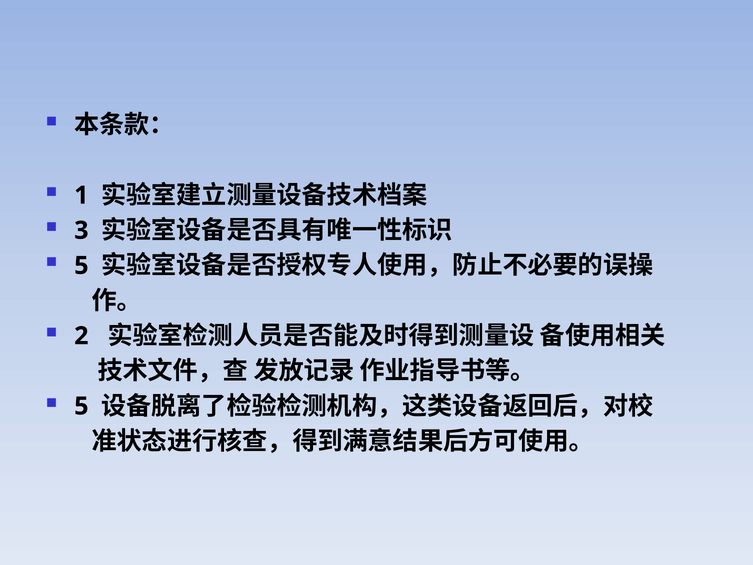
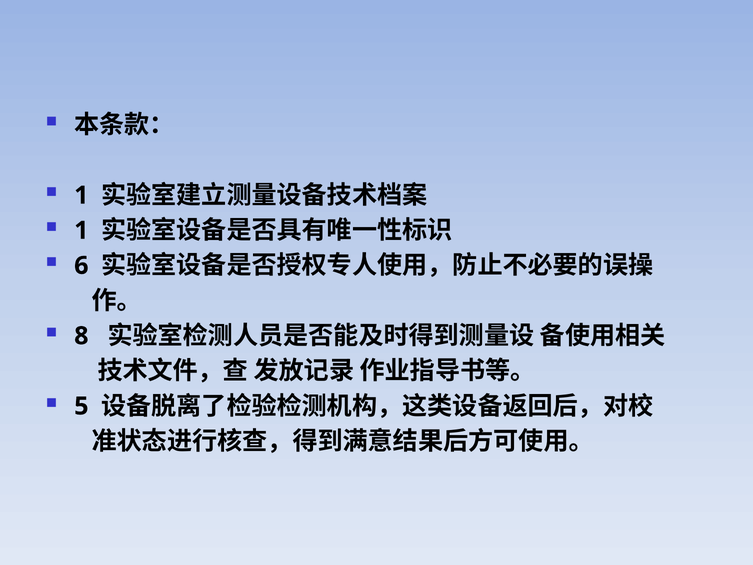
3: 3 -> 1 (81, 230)
5: 5 -> 6 (81, 266)
2: 2 -> 8 (81, 336)
